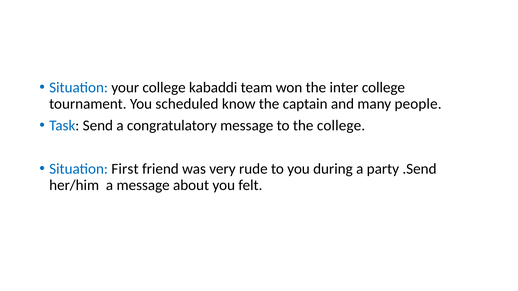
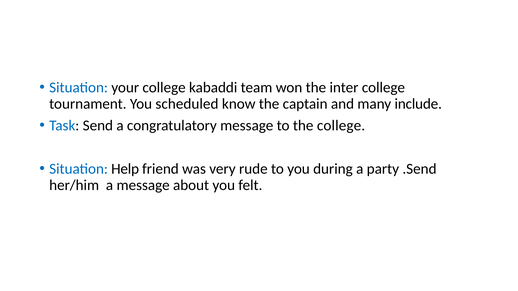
people: people -> include (418, 104)
First: First -> Help (125, 169)
